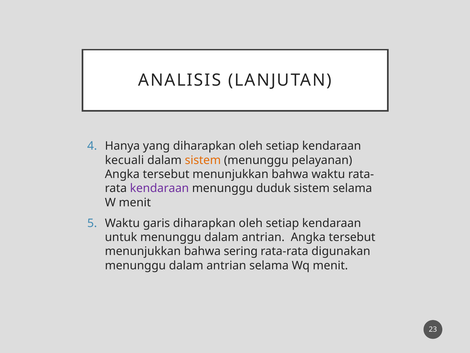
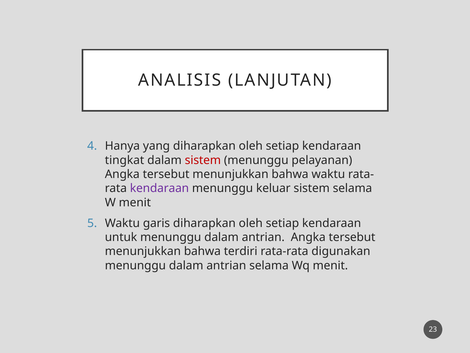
kecuali: kecuali -> tingkat (125, 160)
sistem colour: orange -> red (203, 160)
duduk: duduk -> keluar (273, 188)
sering: sering -> terdiri (241, 251)
